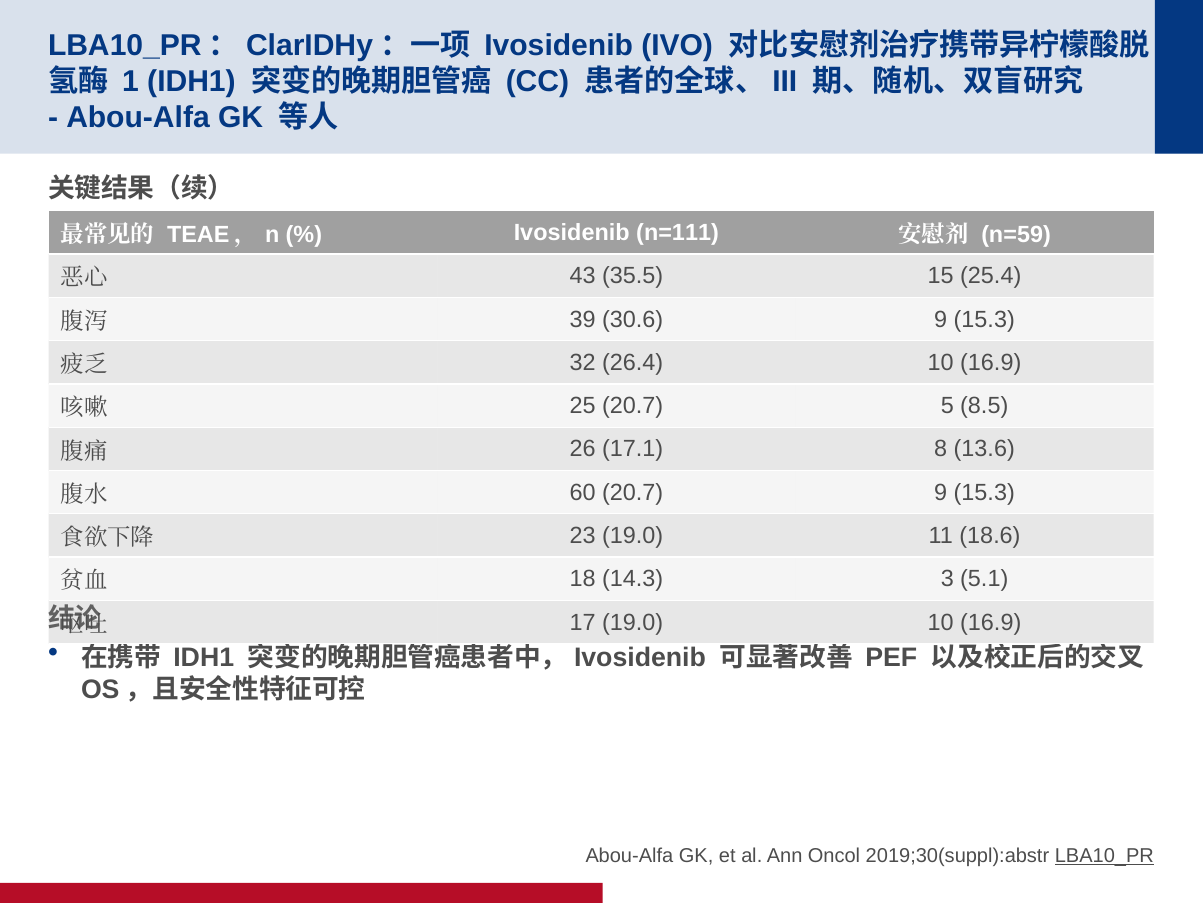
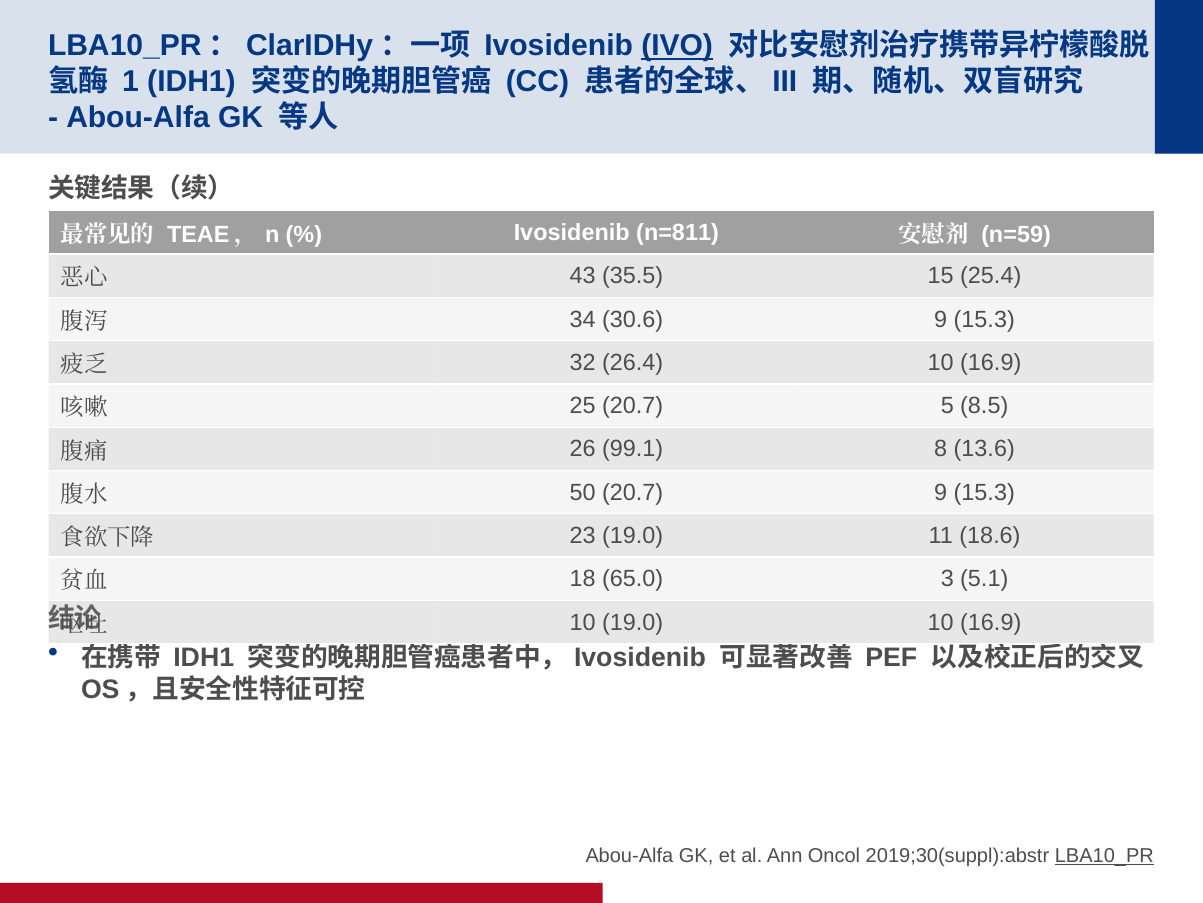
IVO underline: none -> present (677, 46)
n=111: n=111 -> n=811 (678, 233)
39: 39 -> 34 (583, 319)
17.1: 17.1 -> 99.1 (633, 449)
60: 60 -> 50 (583, 492)
14.3: 14.3 -> 65.0 (633, 579)
17: 17 -> 10 (583, 622)
